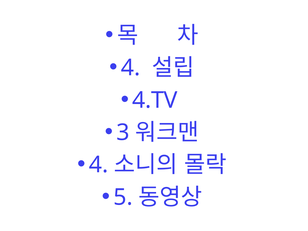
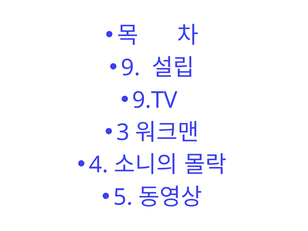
4: 4 -> 9 (131, 68)
4.TV: 4.TV -> 9.TV (155, 100)
